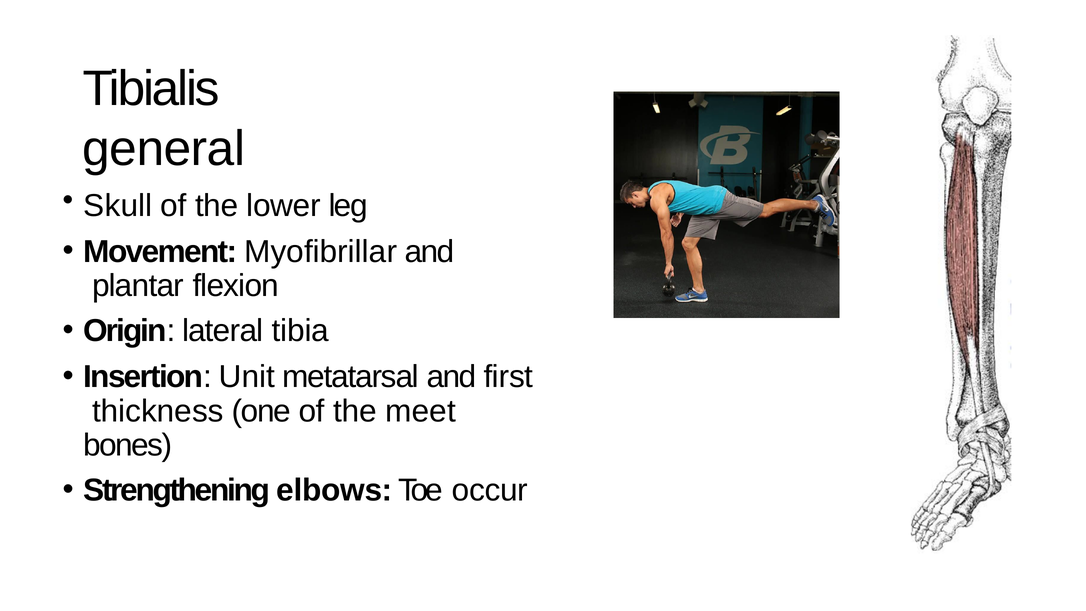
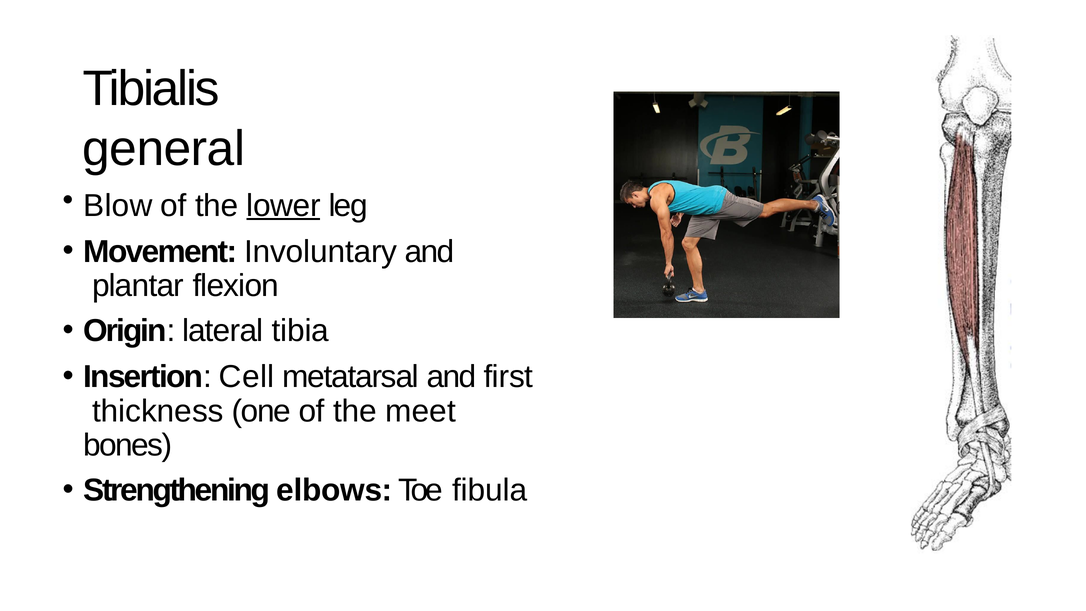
Skull: Skull -> Blow (118, 206)
lower underline: none -> present (284, 206)
Myofibrillar: Myofibrillar -> Involuntary (321, 252)
Unit: Unit -> Cell (247, 377)
occur: occur -> fibula (490, 490)
